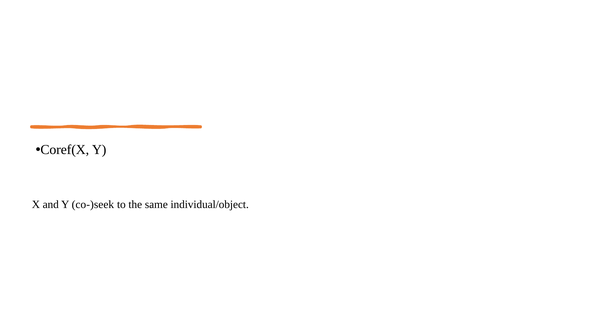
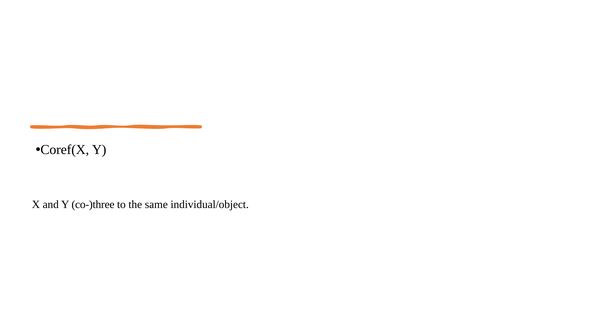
co-)seek: co-)seek -> co-)three (93, 204)
